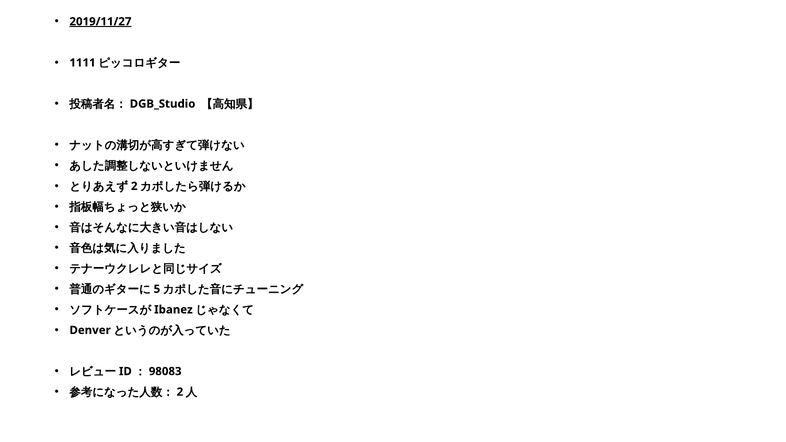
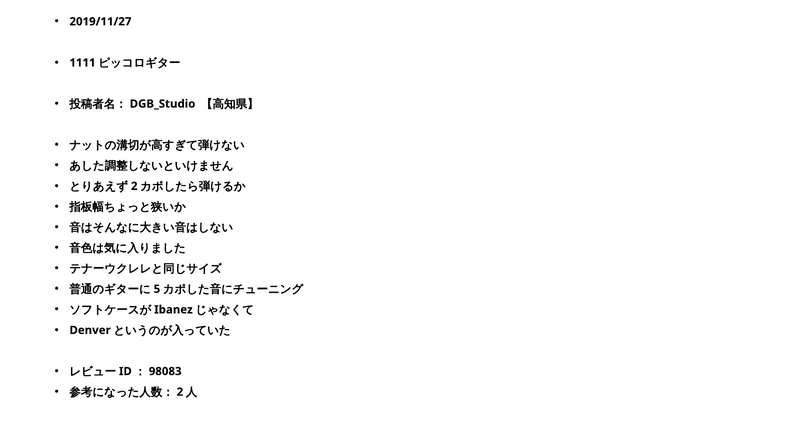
2019/11/27 underline: present -> none (100, 22)
